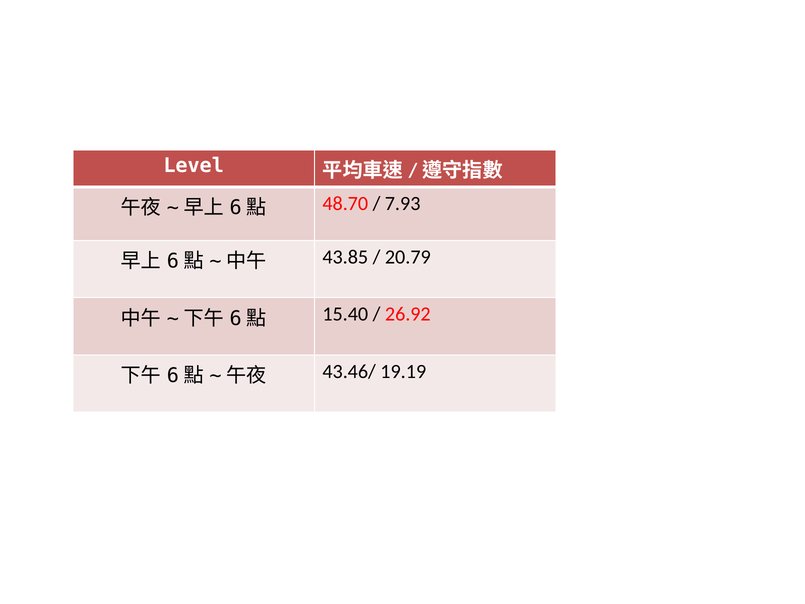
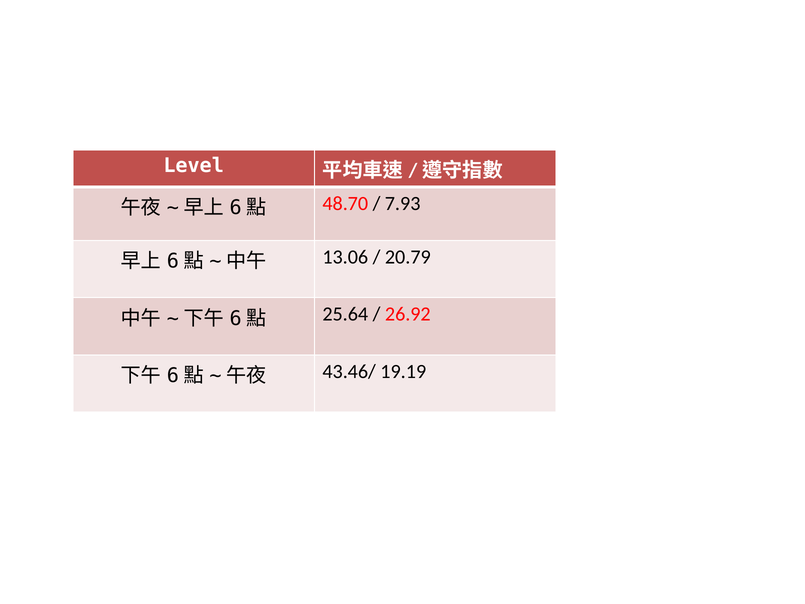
43.85: 43.85 -> 13.06 (345, 257)
15.40: 15.40 -> 25.64 (345, 314)
